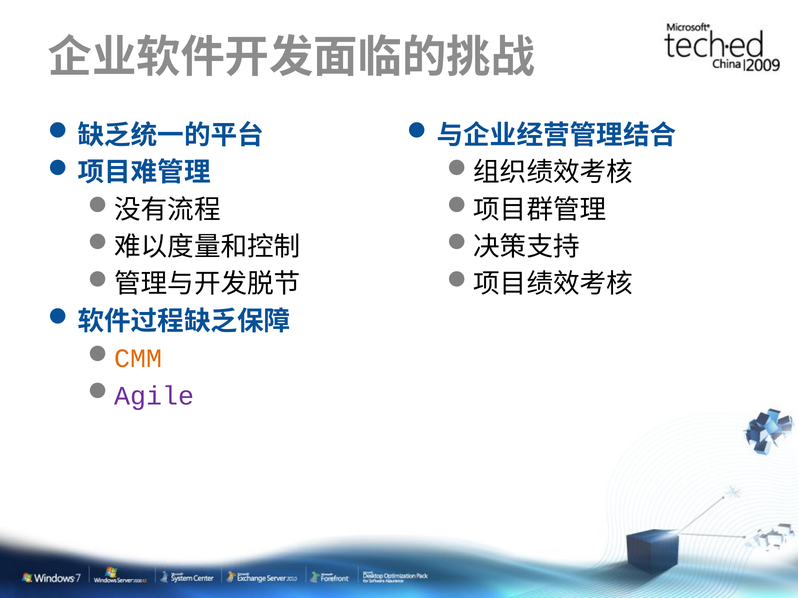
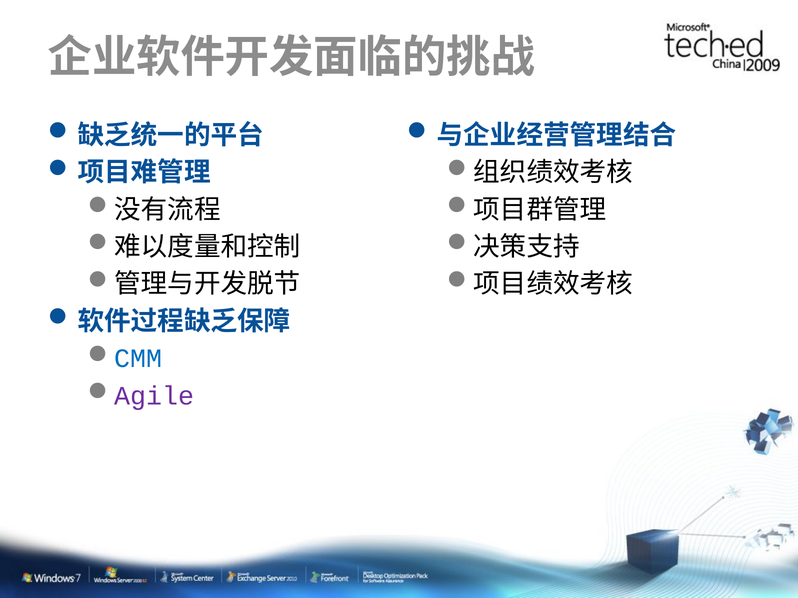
CMM colour: orange -> blue (138, 359)
